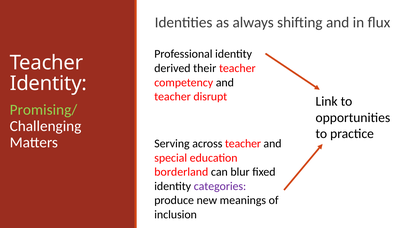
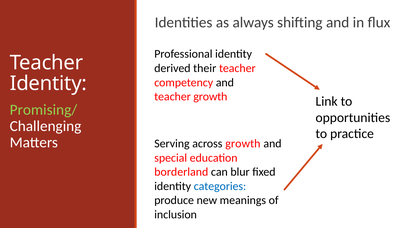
teacher disrupt: disrupt -> growth (210, 97)
across teacher: teacher -> growth (243, 144)
categories colour: purple -> blue (220, 186)
